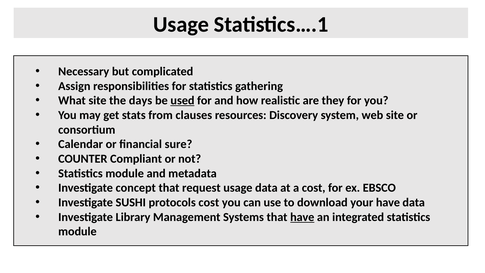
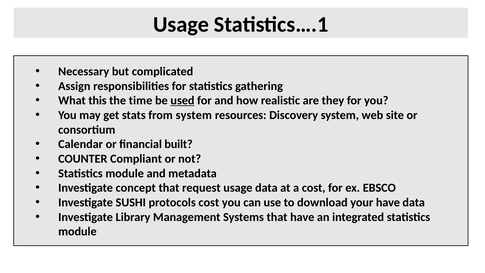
What site: site -> this (98, 100)
days: days -> time (141, 100)
from clauses: clauses -> system (194, 115)
sure: sure -> built (179, 144)
have underline: present -> none (302, 217)
